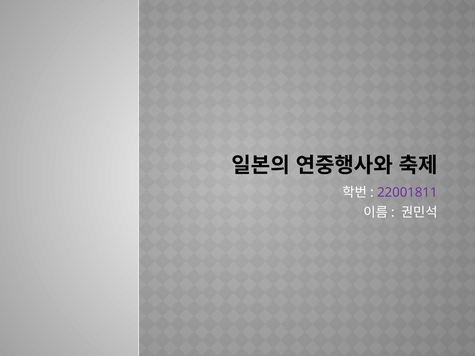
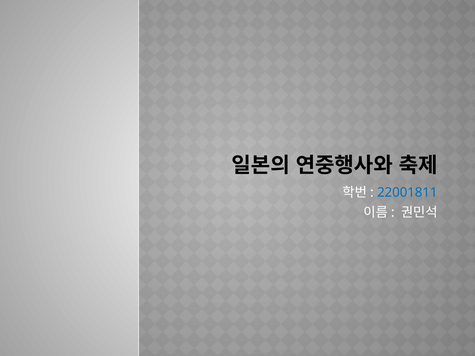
22001811 colour: purple -> blue (407, 193)
